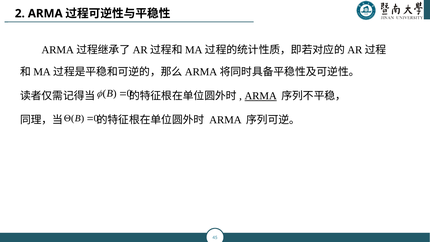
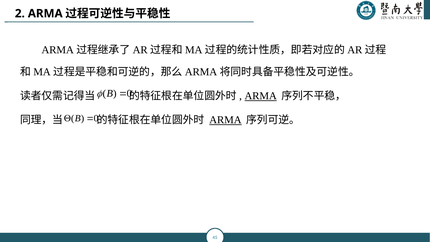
ARMA underline: none -> present (225, 120)
